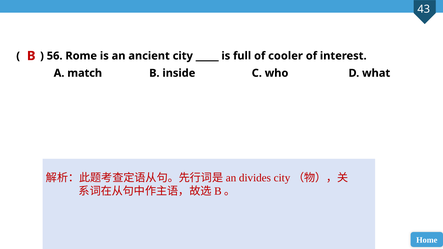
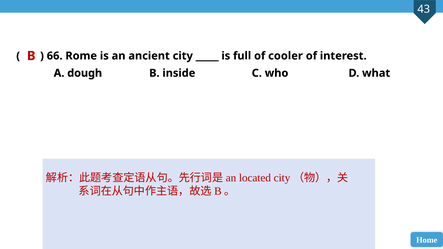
56: 56 -> 66 (55, 56)
match: match -> dough (85, 73)
divides: divides -> located (255, 178)
